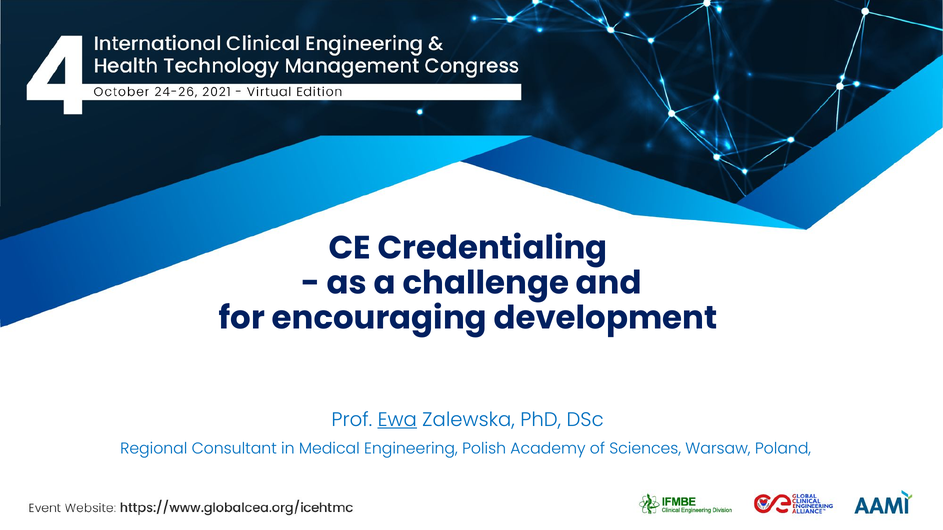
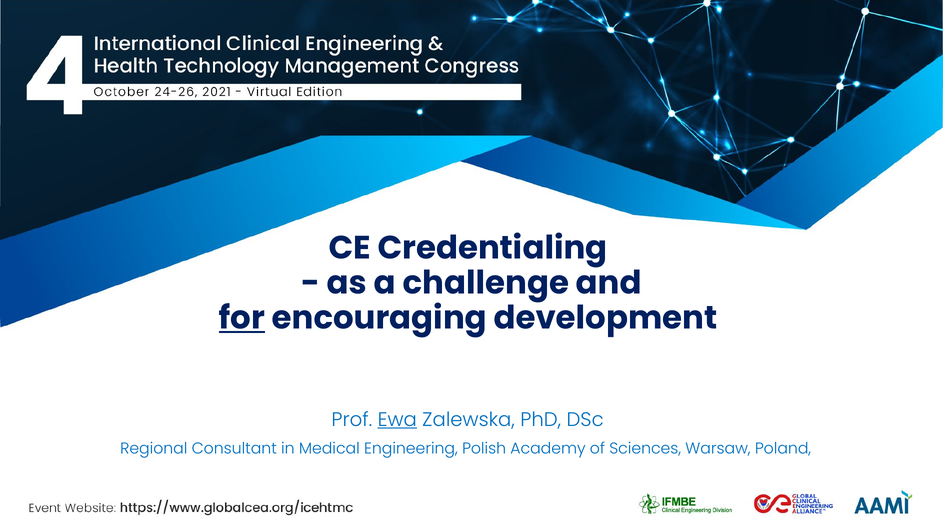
for underline: none -> present (242, 318)
